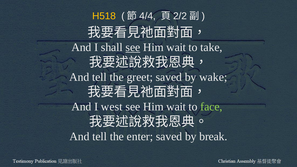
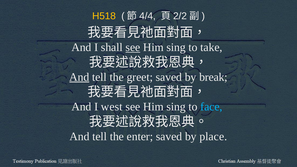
wait: wait -> sing (176, 47)
And underline: none -> present (79, 77)
wake: wake -> break (213, 77)
wait: wait -> sing (176, 107)
face colour: light green -> light blue (211, 107)
break: break -> place (213, 136)
